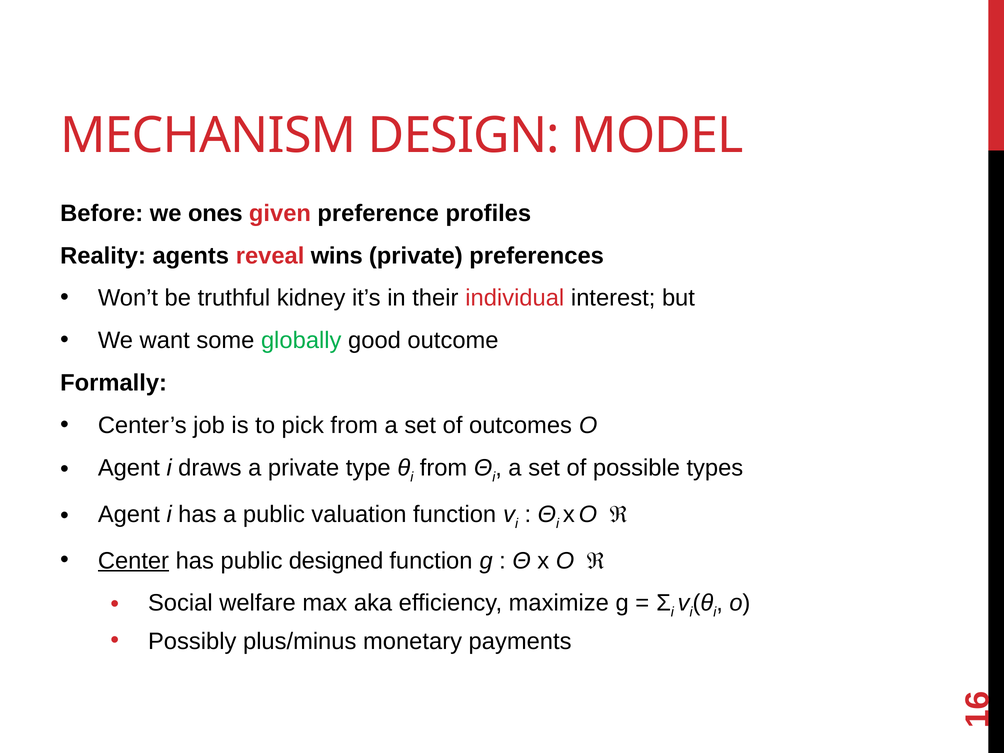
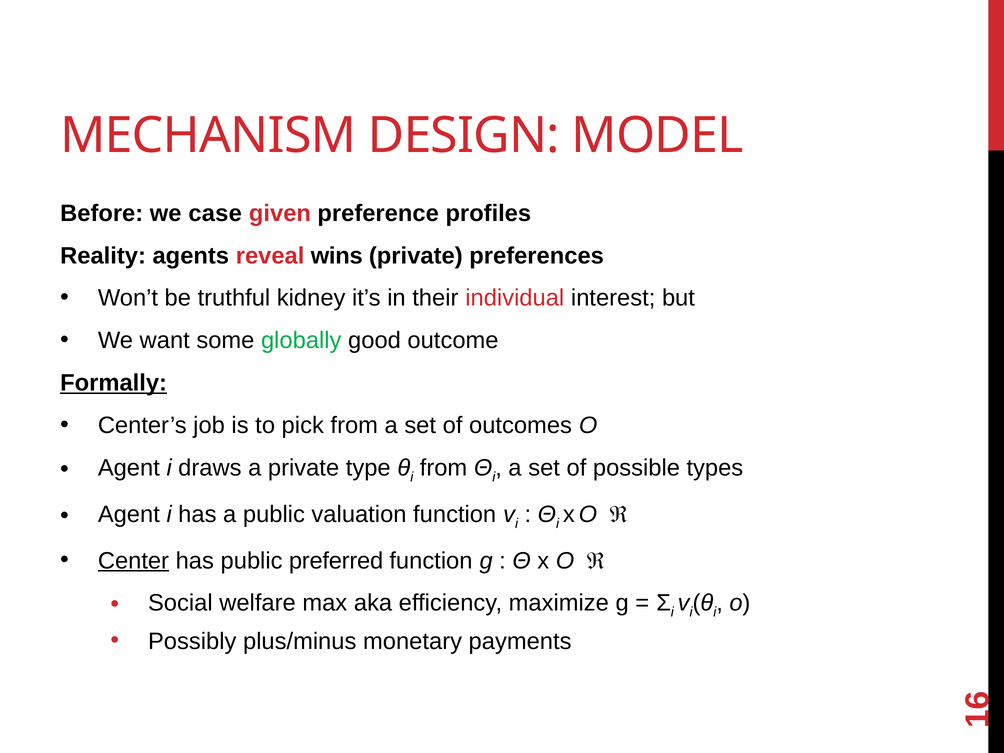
ones: ones -> case (215, 213)
Formally underline: none -> present (114, 383)
designed: designed -> preferred (336, 561)
